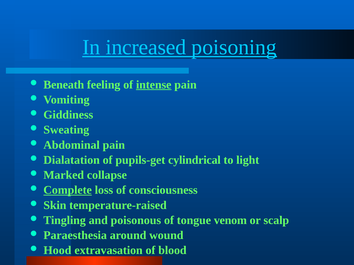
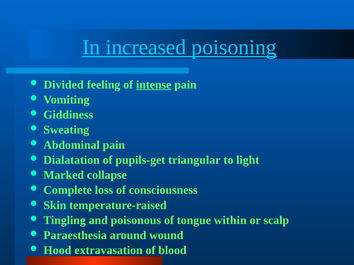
Beneath: Beneath -> Divided (64, 85)
cylindrical: cylindrical -> triangular (194, 160)
Complete underline: present -> none (68, 190)
venom: venom -> within (230, 221)
